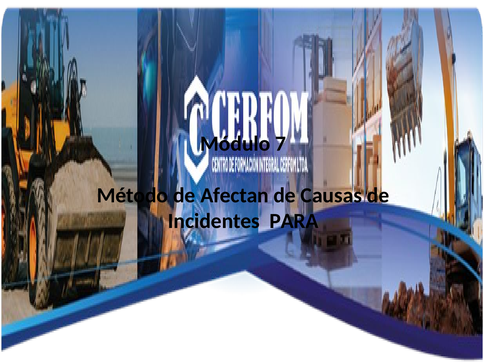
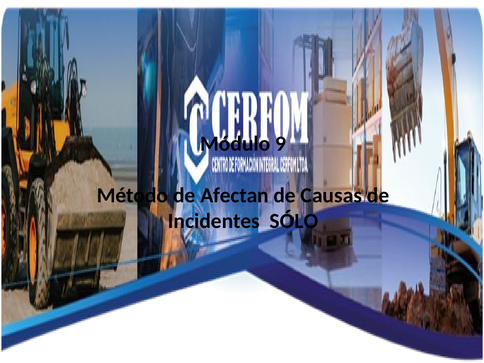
7: 7 -> 9 (281, 144)
PARA: PARA -> SÓLO (294, 221)
